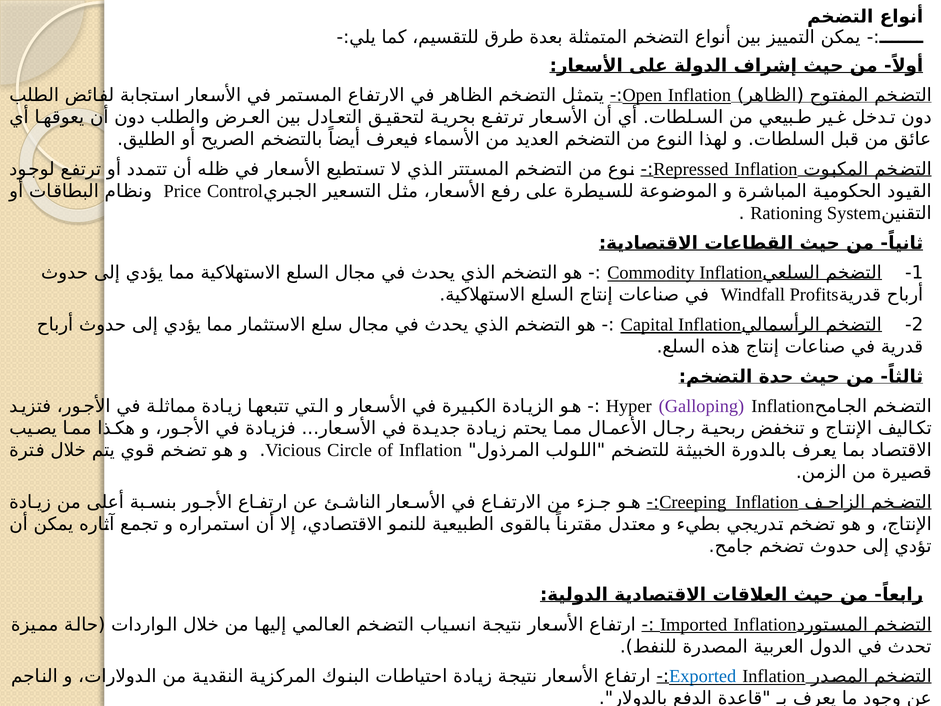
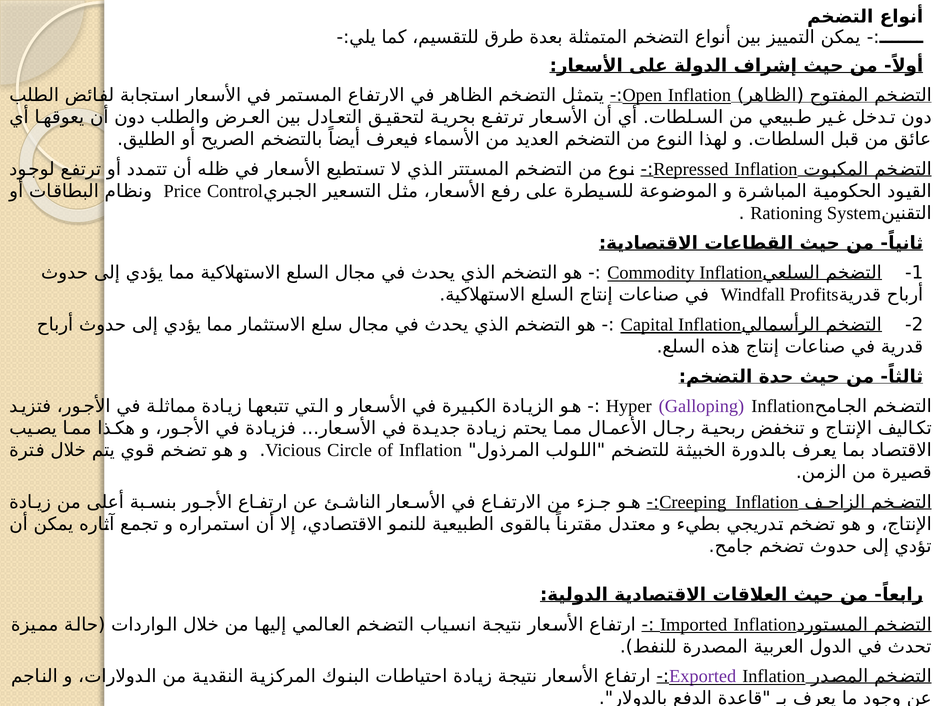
Exported colour: blue -> purple (703, 676)
